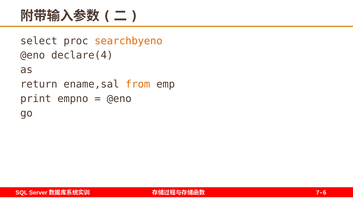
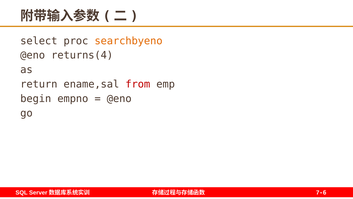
declare(4: declare(4 -> returns(4 (82, 55)
from colour: orange -> red (138, 84)
print: print -> begin (36, 98)
